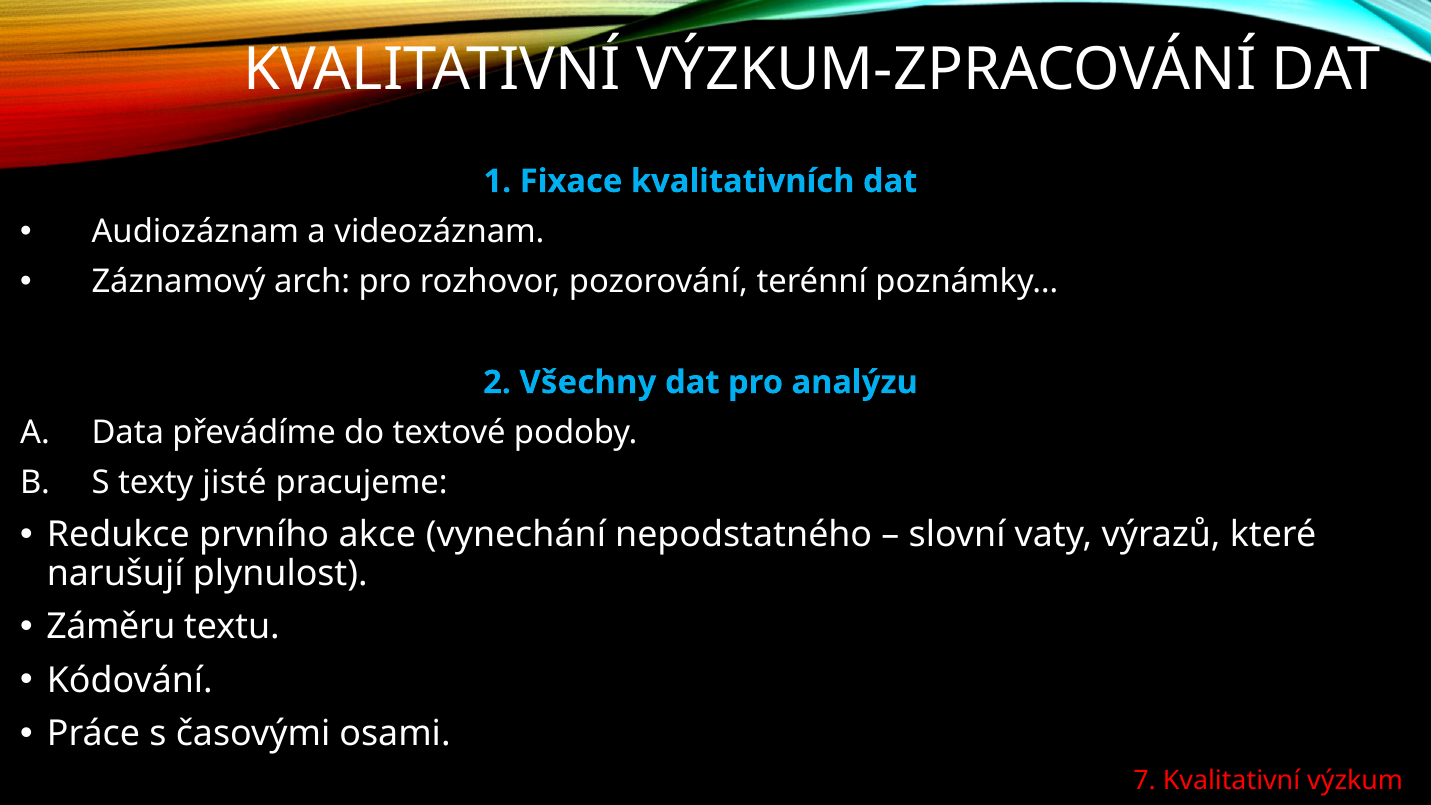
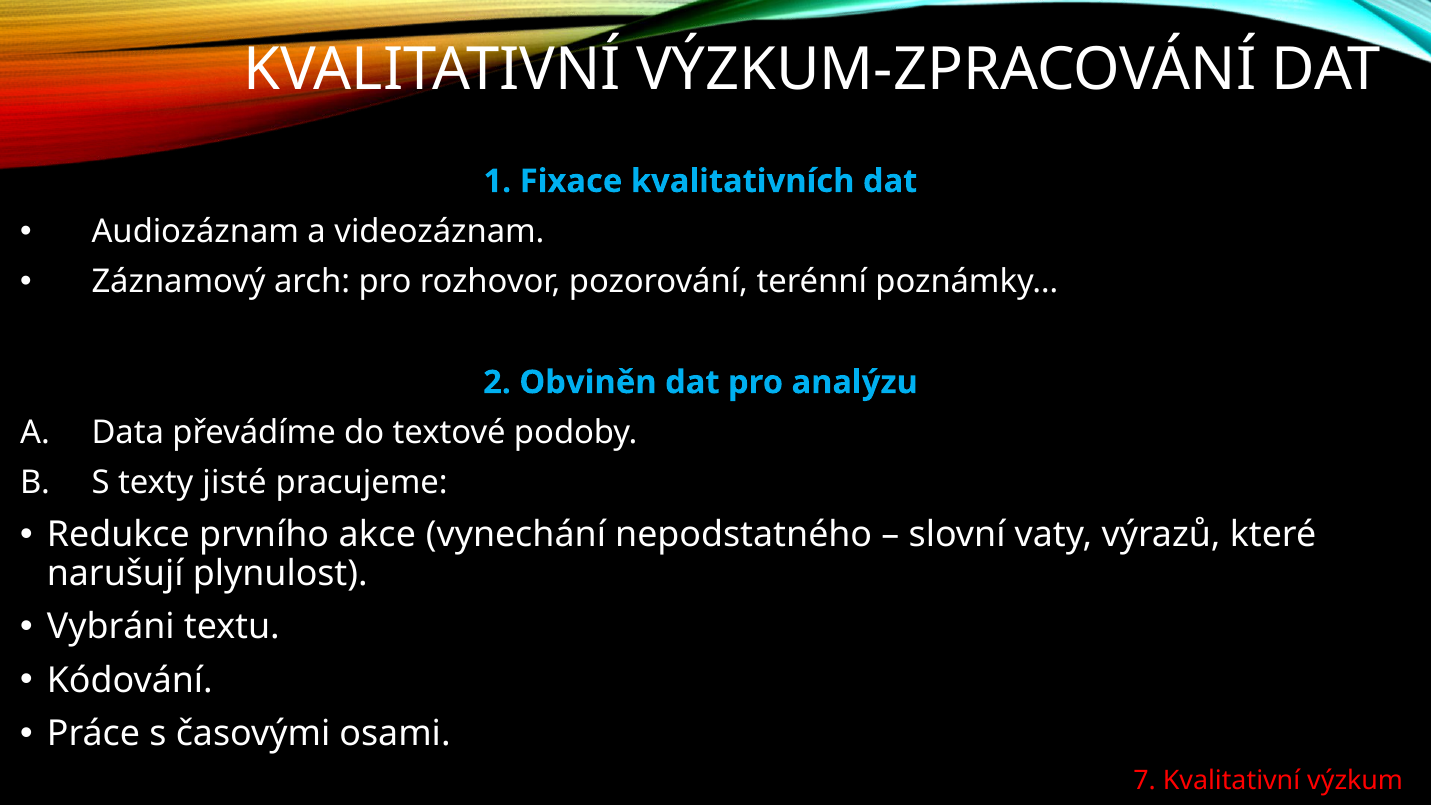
Všechny: Všechny -> Obviněn (588, 382)
Záměru: Záměru -> Vybráni (111, 627)
